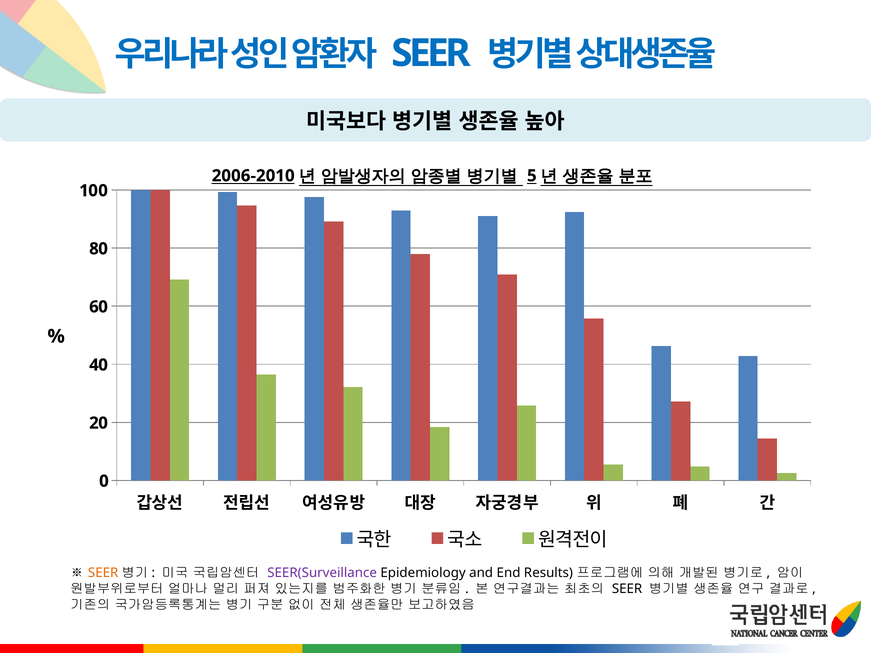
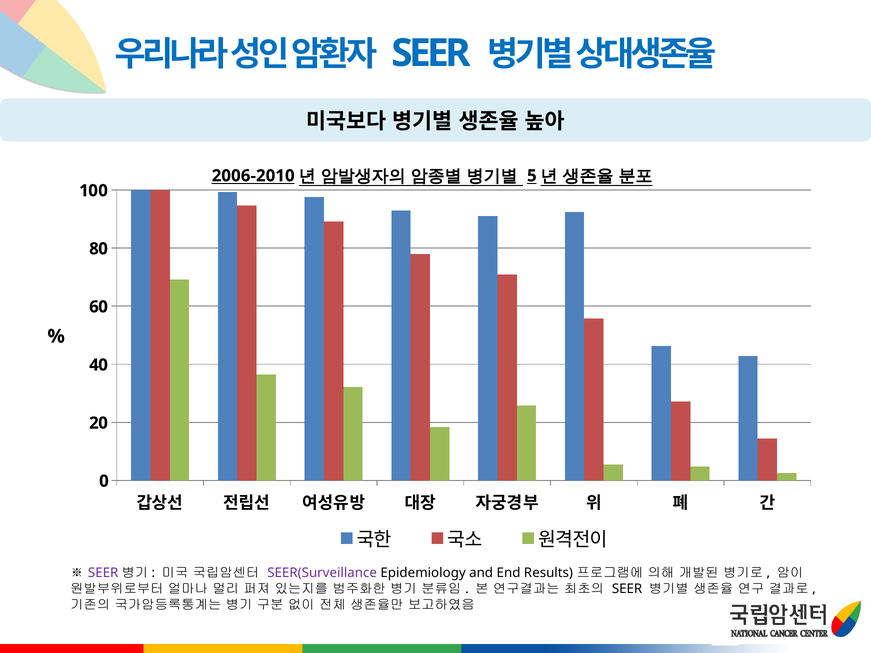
SEER colour: orange -> purple (103, 573)
